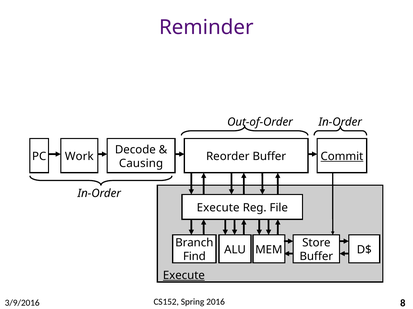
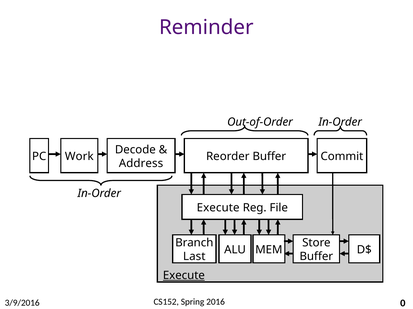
Commit underline: present -> none (342, 157)
Causing: Causing -> Address (141, 164)
Find: Find -> Last (194, 257)
8: 8 -> 0 (403, 304)
